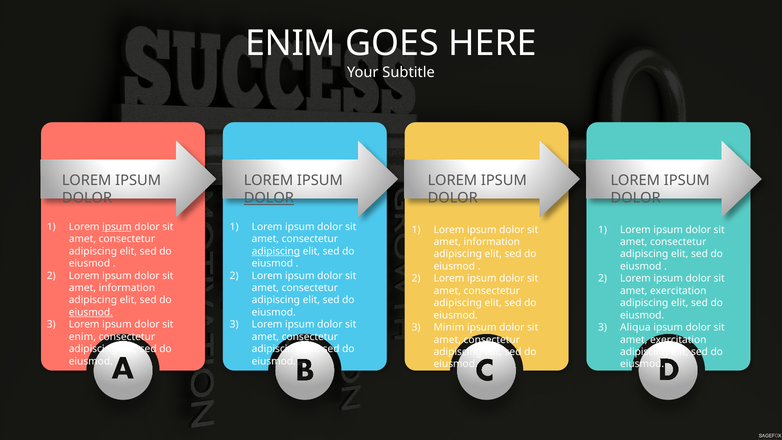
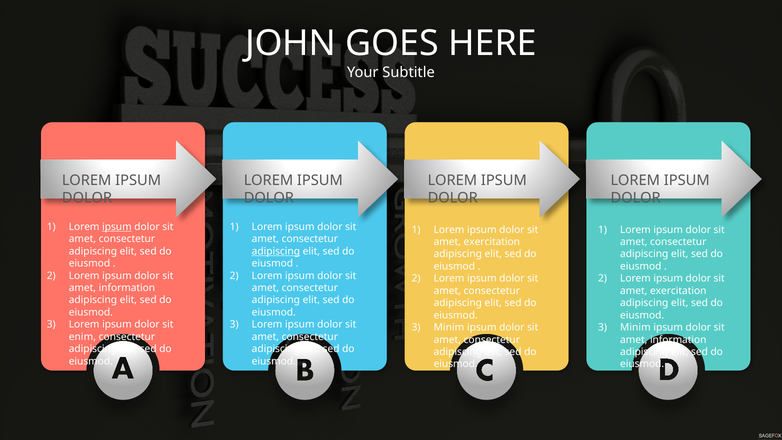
ENIM: ENIM -> JOHN (290, 43)
DOLOR underline: present -> none (269, 198)
information: information -> exercitation (492, 242)
eiusmod underline: present -> none (91, 312)
Aliqua: Aliqua -> Minim (635, 327)
exercitation: exercitation -> information (678, 340)
